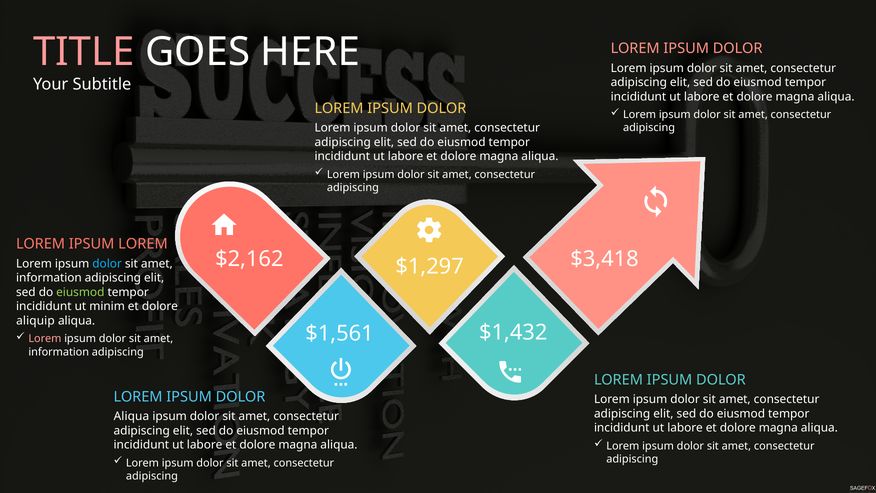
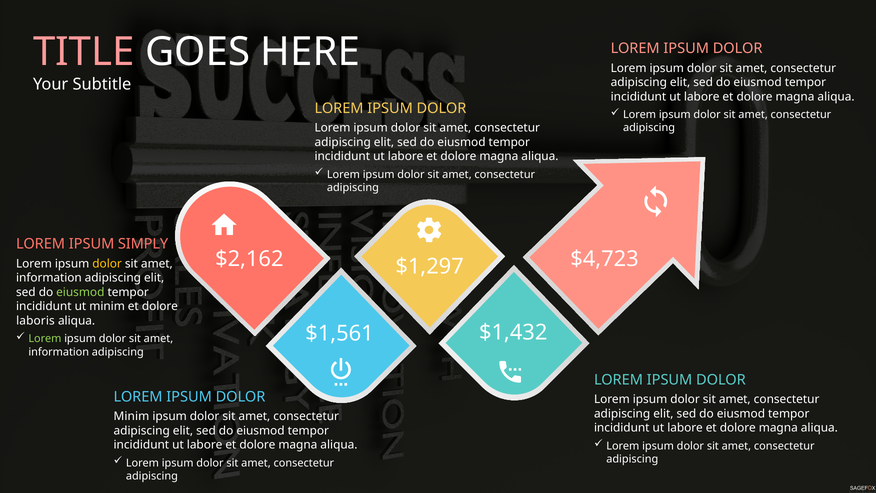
IPSUM LOREM: LOREM -> SIMPLY (143, 244)
$3,418: $3,418 -> $4,723 (604, 259)
dolor colour: light blue -> yellow (107, 264)
aliquip: aliquip -> laboris (35, 321)
Lorem colour: pink -> light green (45, 339)
Aliqua: Aliqua -> Minim (131, 416)
